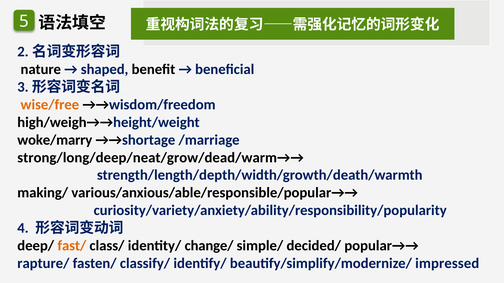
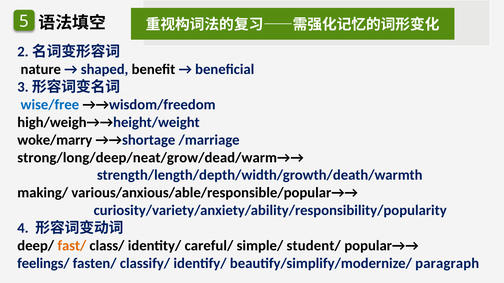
wise/free colour: orange -> blue (50, 105)
change/: change/ -> careful/ (209, 246)
decided/: decided/ -> student/ (314, 246)
rapture/: rapture/ -> feelings/ (43, 264)
impressed: impressed -> paragraph (447, 264)
